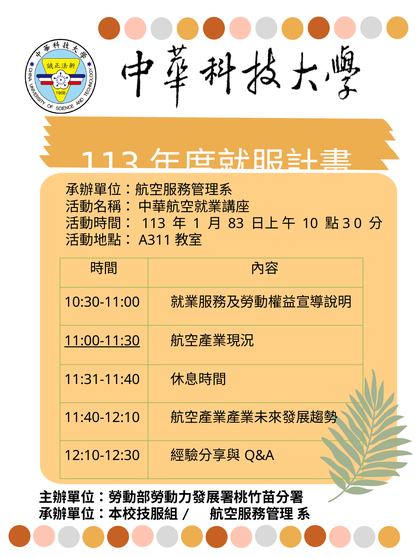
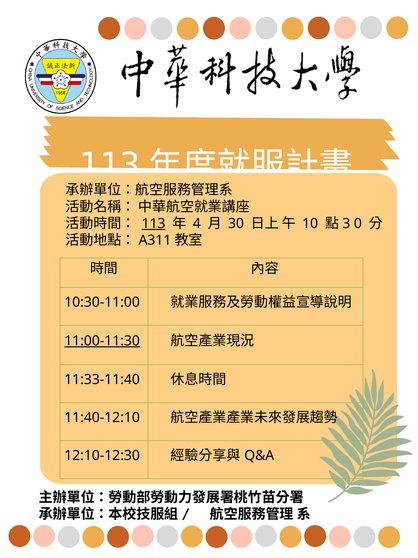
113 underline: none -> present (154, 223)
1: 1 -> 4 (197, 223)
83: 83 -> 30 (236, 223)
11:31-11:40: 11:31-11:40 -> 11:33-11:40 (102, 379)
